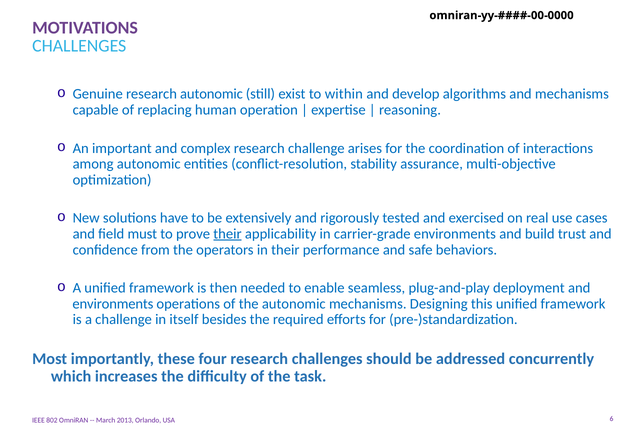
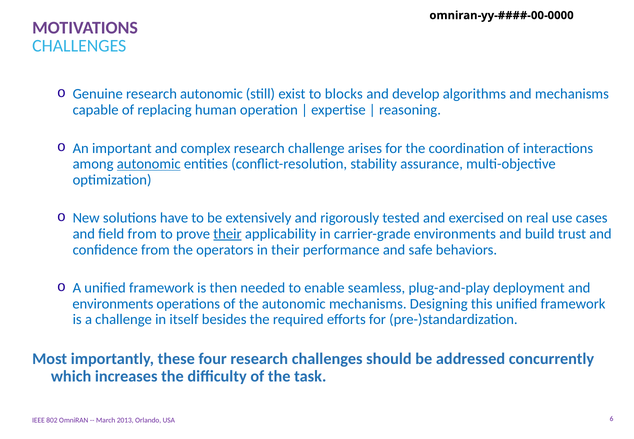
within: within -> blocks (344, 94)
autonomic underline: none -> present (149, 164)
field must: must -> from (142, 234)
